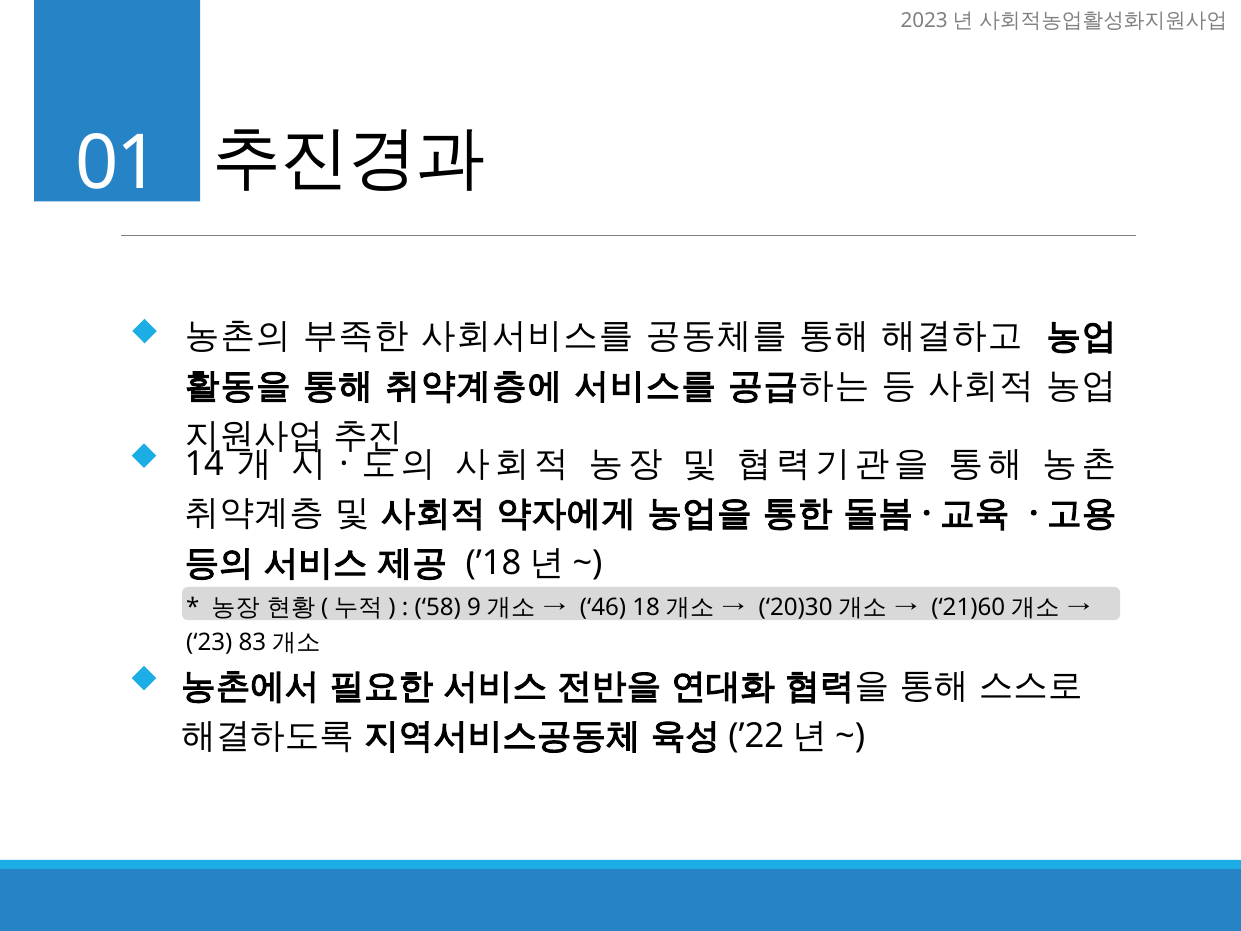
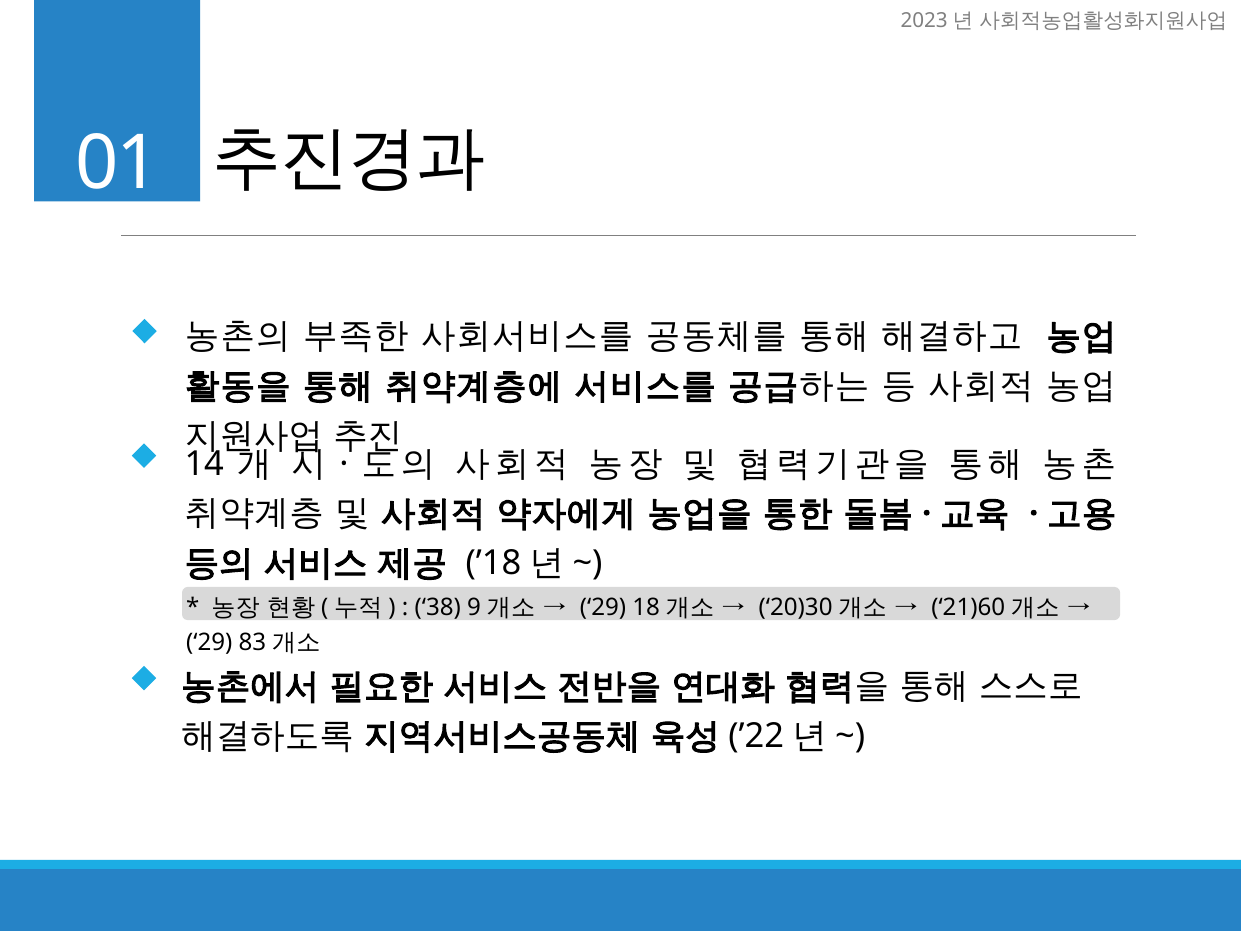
58: 58 -> 38 (438, 608)
46: 46 -> 29 (603, 608)
23: 23 -> 29 (209, 642)
